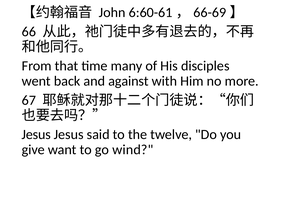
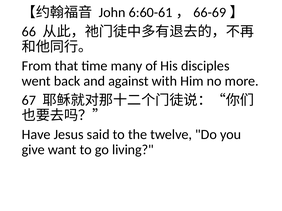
Jesus: Jesus -> Have (36, 135)
wind: wind -> living (133, 150)
